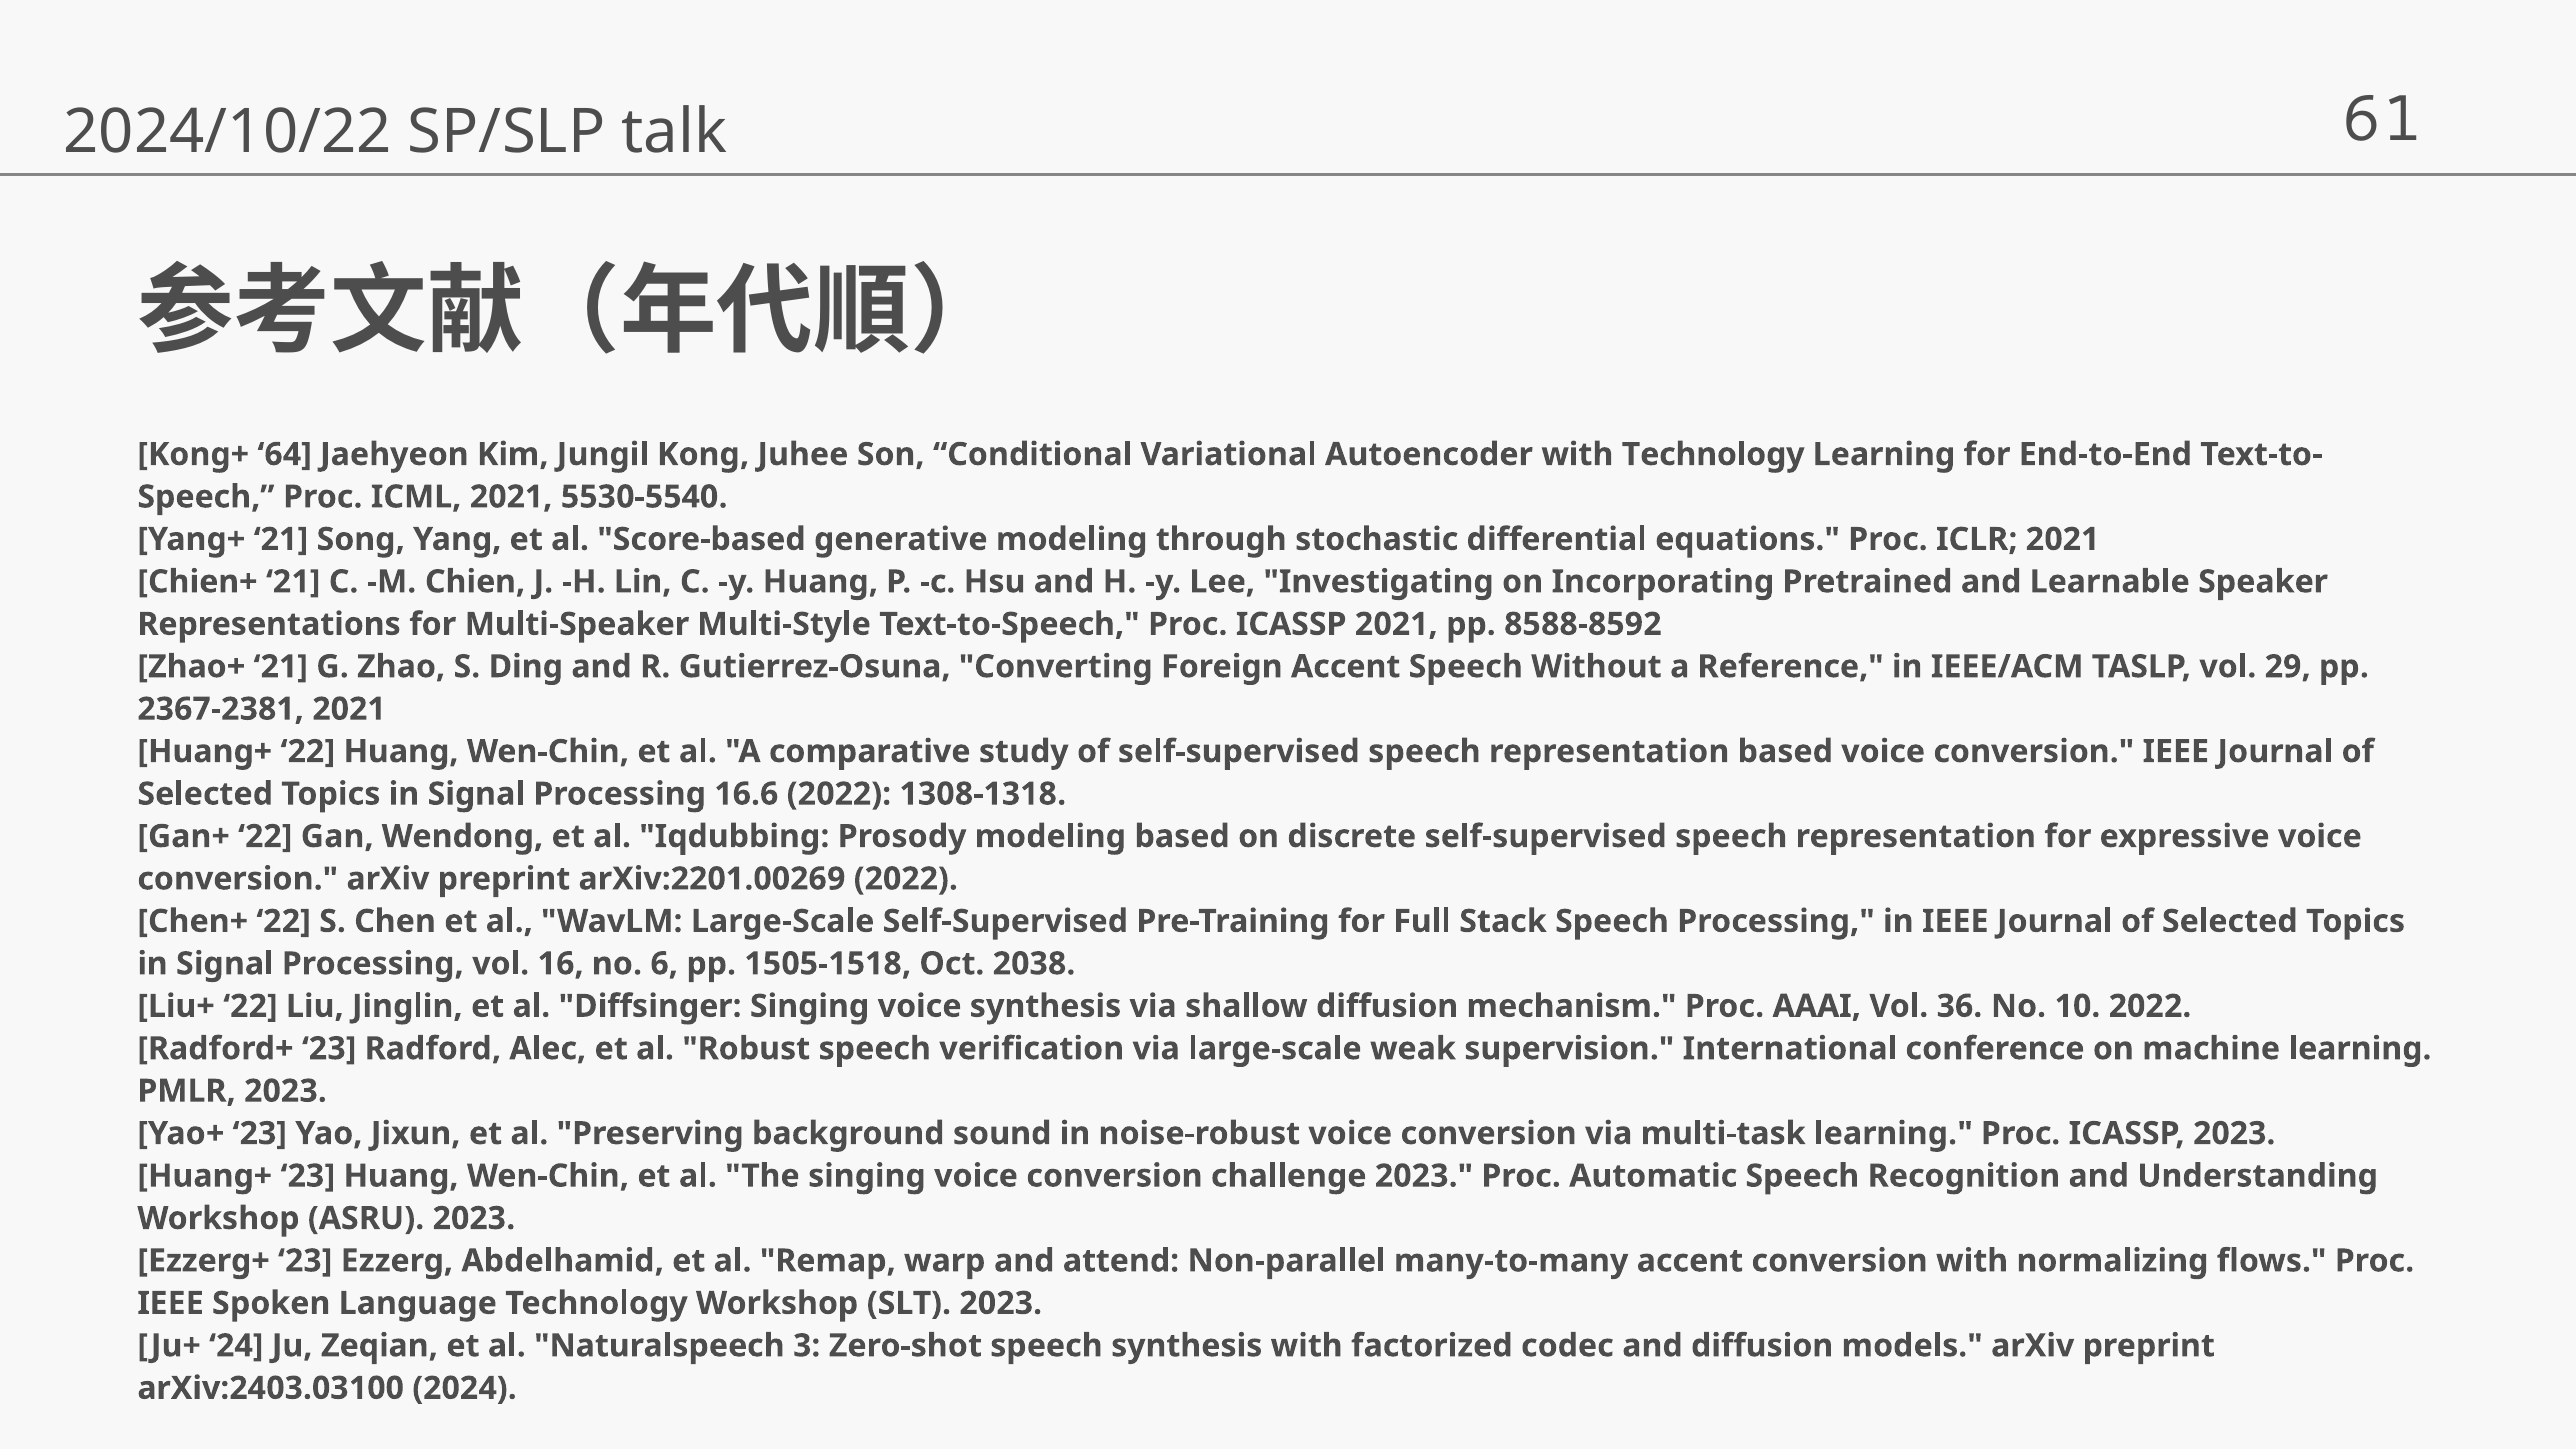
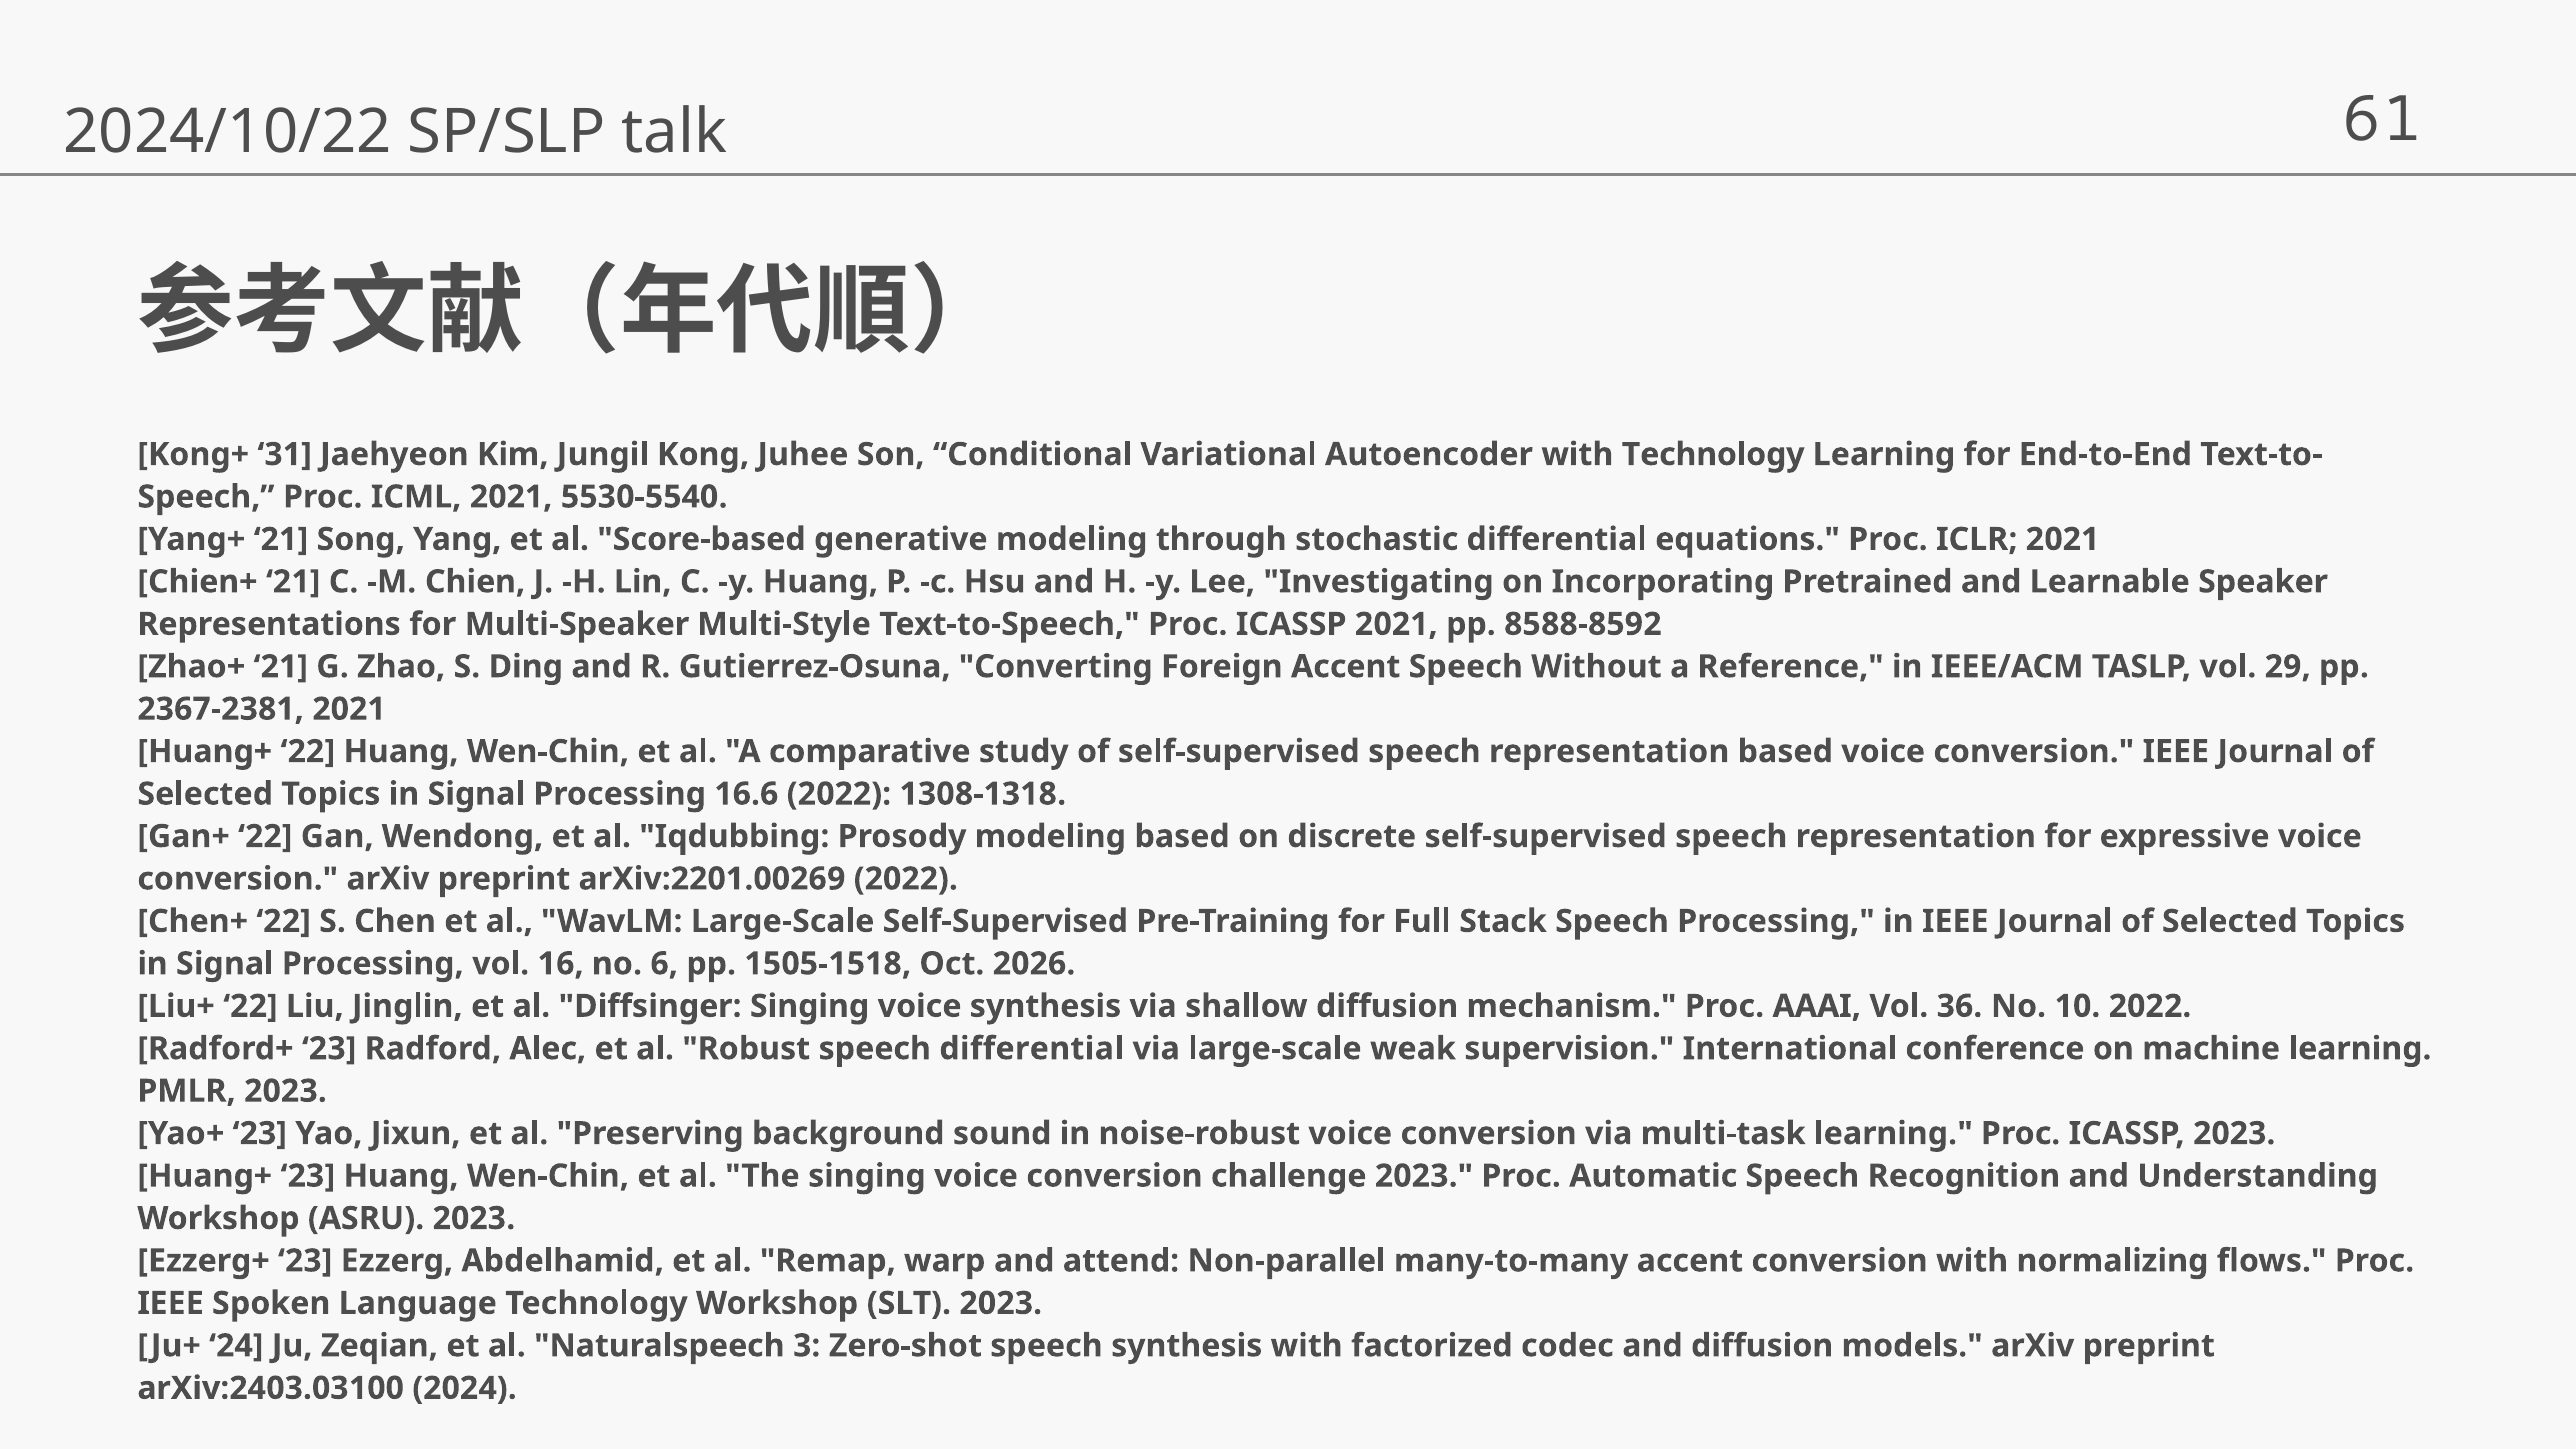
64: 64 -> 31 (285, 454)
2038: 2038 -> 2026 (1034, 964)
speech verification: verification -> differential (1032, 1049)
